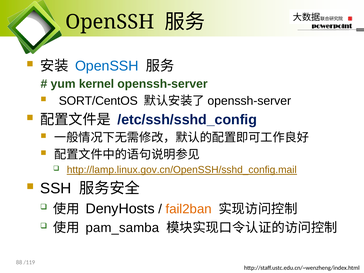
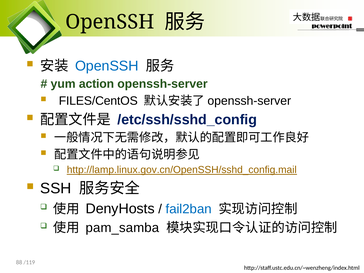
kernel: kernel -> action (96, 84)
SORT/CentOS: SORT/CentOS -> FILES/CentOS (98, 101)
fail2ban colour: orange -> blue (189, 209)
